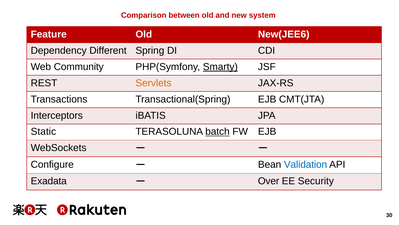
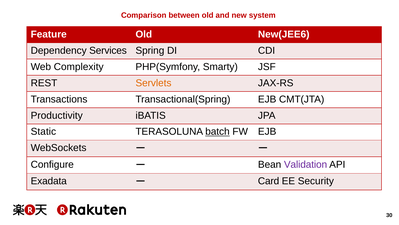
Different: Different -> Services (108, 50)
Community: Community -> Complexity (79, 67)
Smarty underline: present -> none (220, 67)
Interceptors: Interceptors -> Productivity (57, 115)
Validation colour: blue -> purple (306, 164)
Over: Over -> Card (269, 181)
